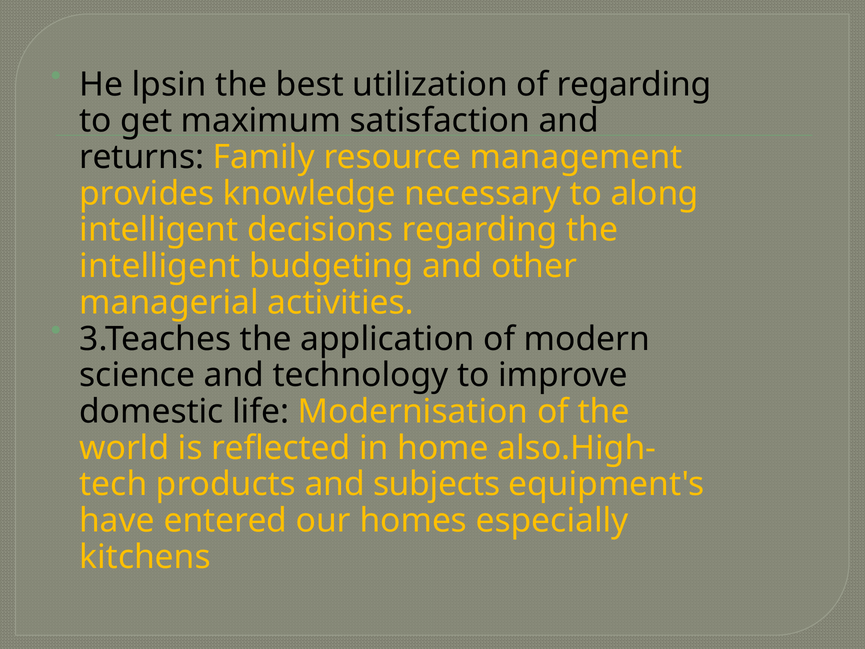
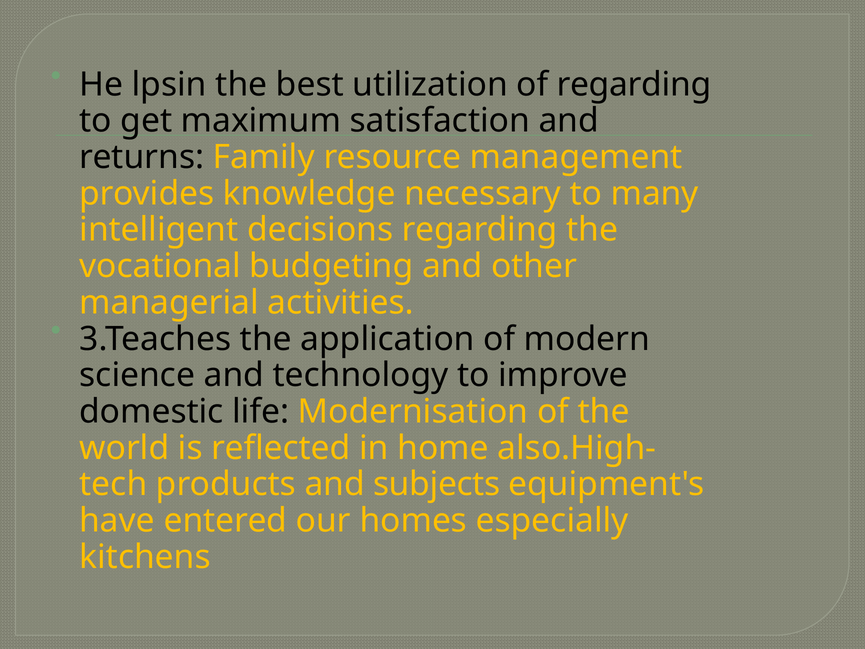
along: along -> many (655, 193)
intelligent: intelligent -> vocational (160, 266)
